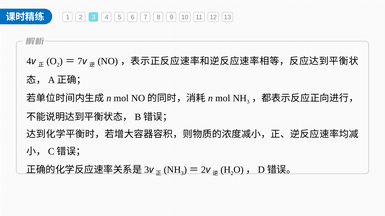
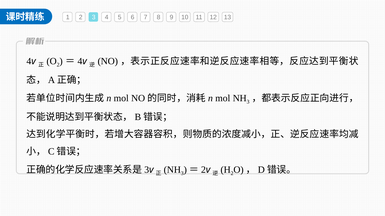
7: 7 -> 4 (80, 61)
